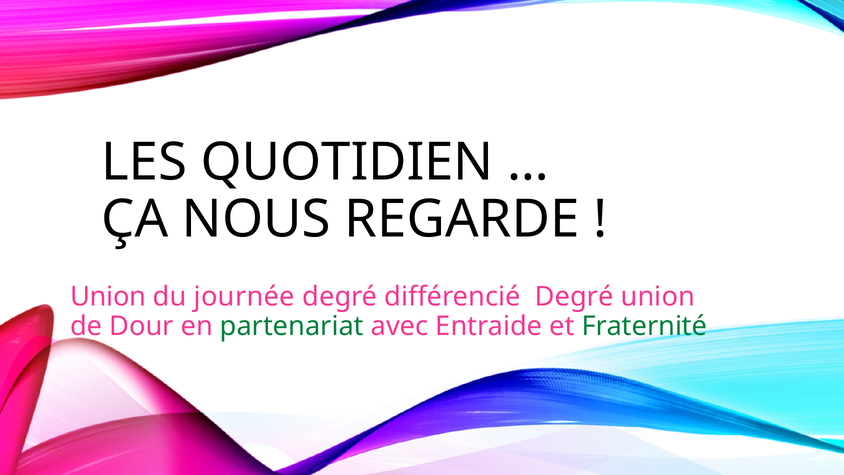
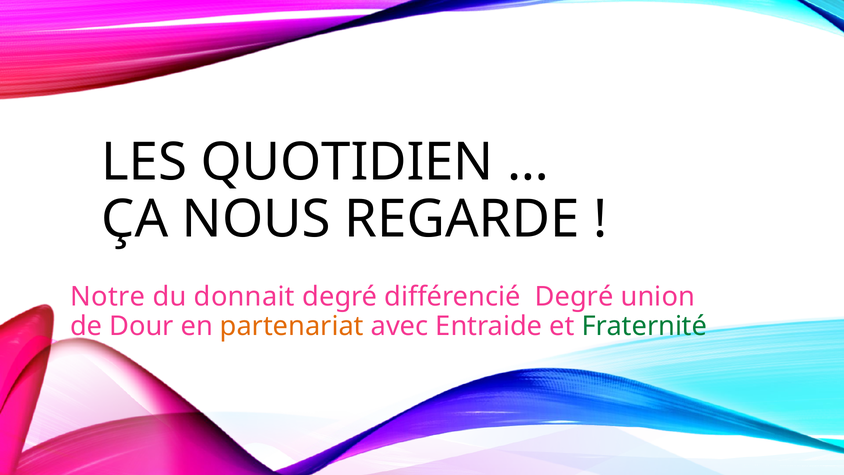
Union: Union -> Notre (108, 297)
journée: journée -> donnait (244, 297)
partenariat colour: green -> orange (292, 326)
